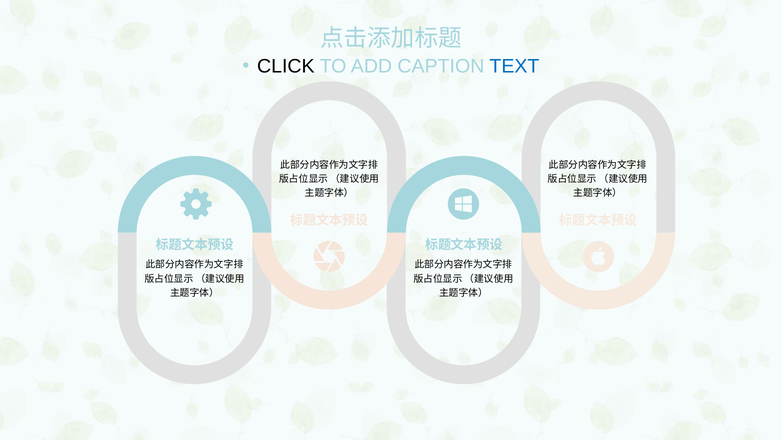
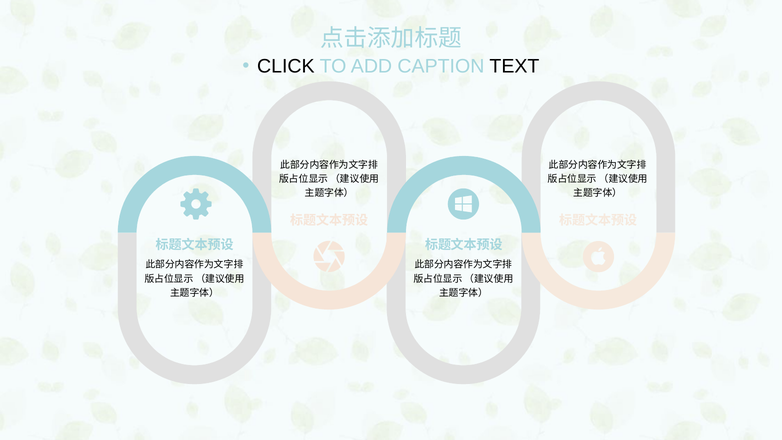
TEXT colour: blue -> black (514, 66)
